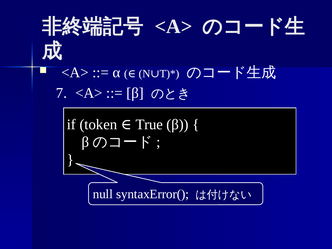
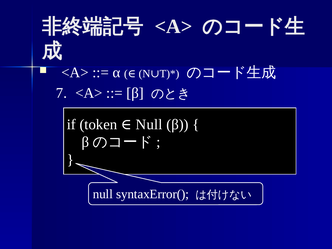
token True: True -> Null (149, 124)
